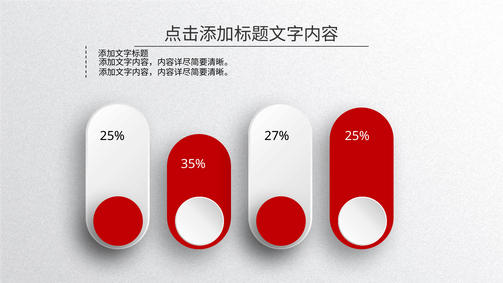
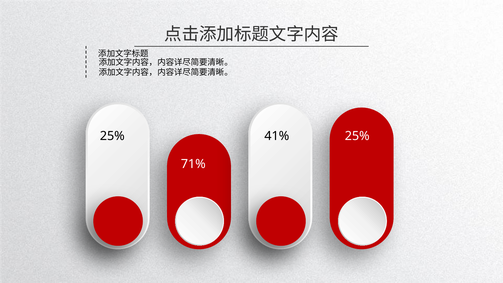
27%: 27% -> 41% (277, 136)
35%: 35% -> 71% (193, 164)
